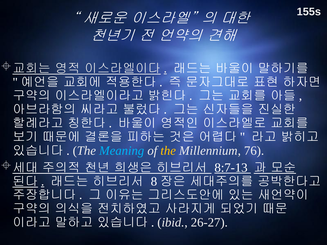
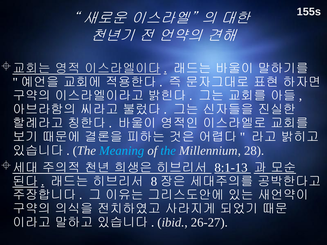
the colour: yellow -> light blue (168, 151)
76: 76 -> 28 (254, 151)
8:7-13: 8:7-13 -> 8:1-13 (231, 168)
